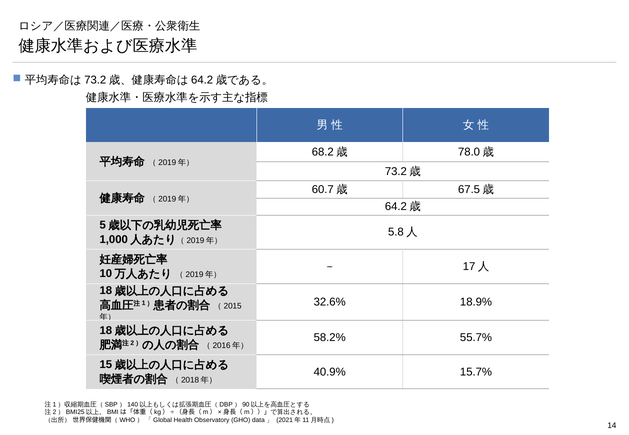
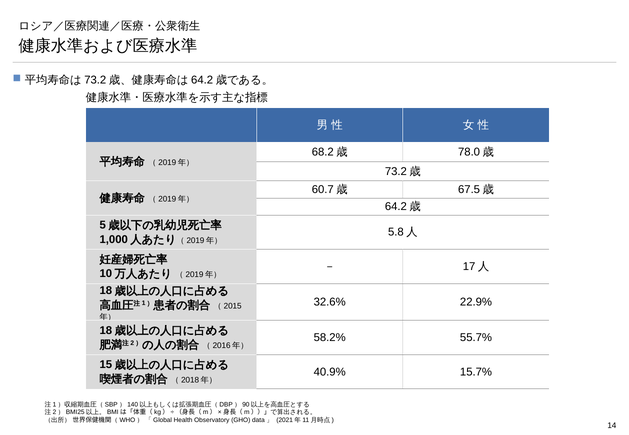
18.9%: 18.9% -> 22.9% (476, 303)
